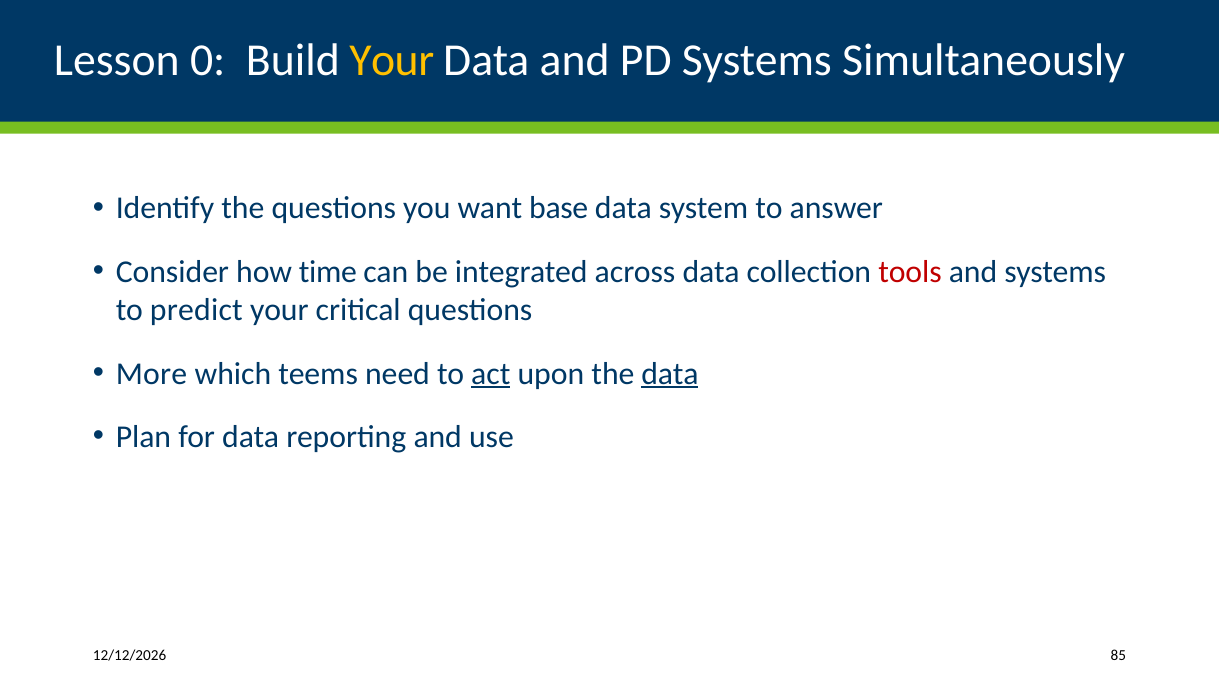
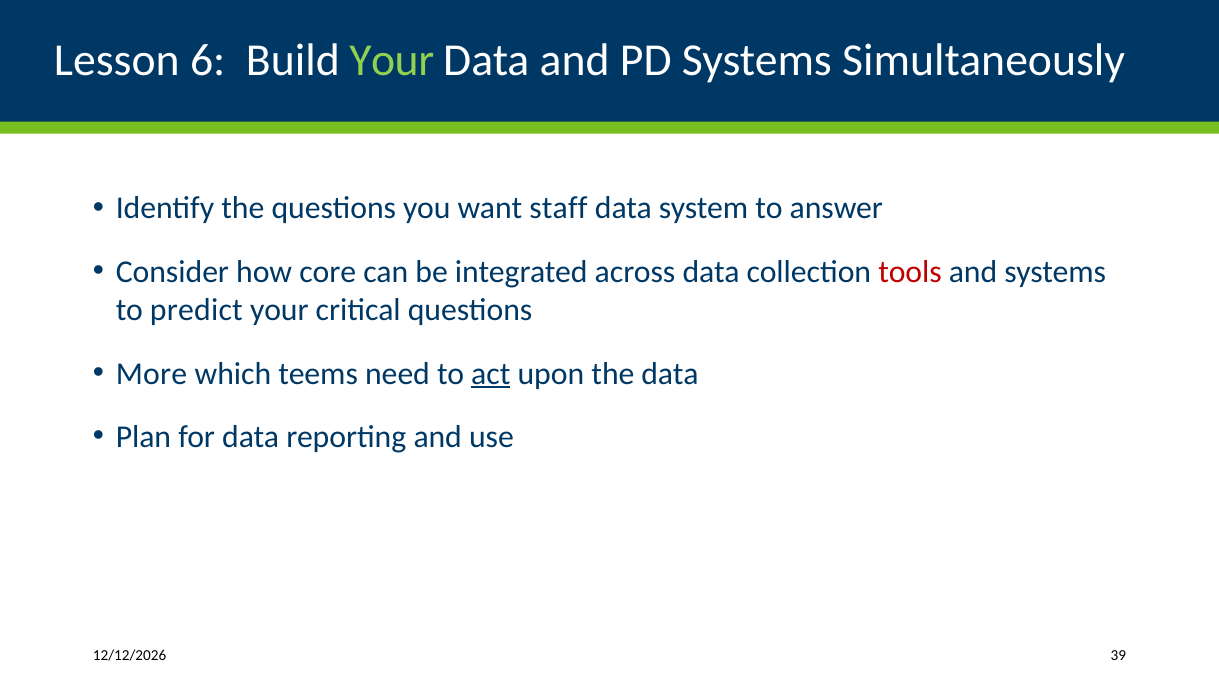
0: 0 -> 6 (208, 61)
Your colour: yellow -> light green (392, 61)
base: base -> staff (558, 208)
time: time -> core (328, 272)
data underline: present -> none (670, 373)
85: 85 -> 39 (1118, 655)
